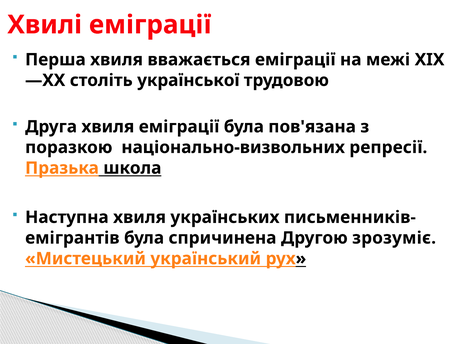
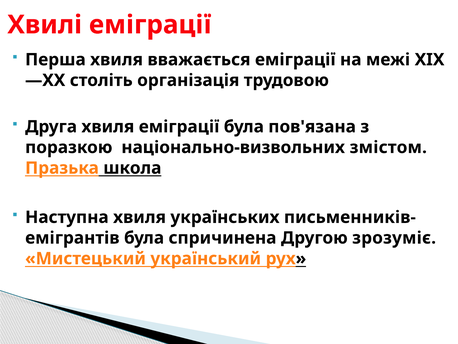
української: української -> організація (188, 80)
репресії: репресії -> змістом (388, 147)
